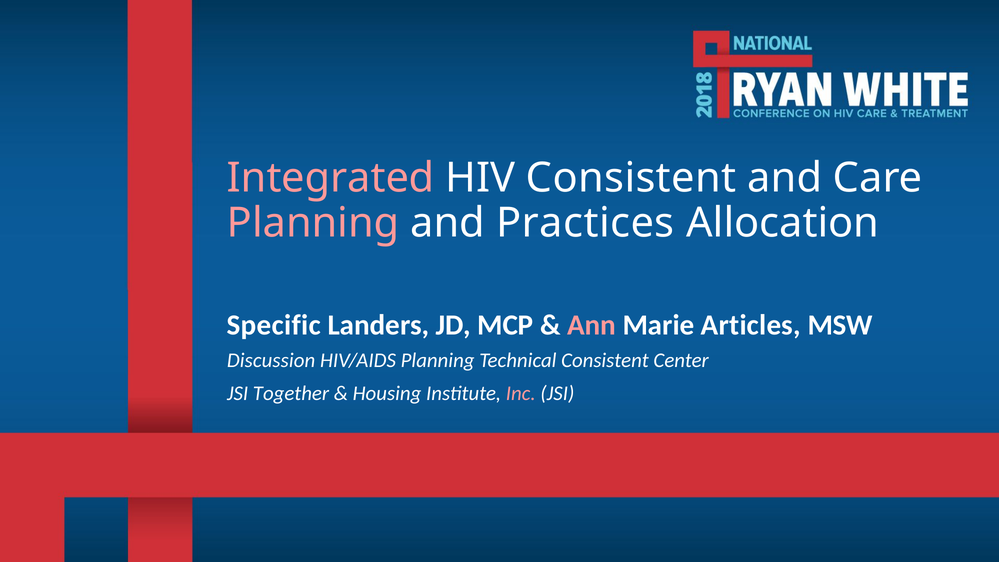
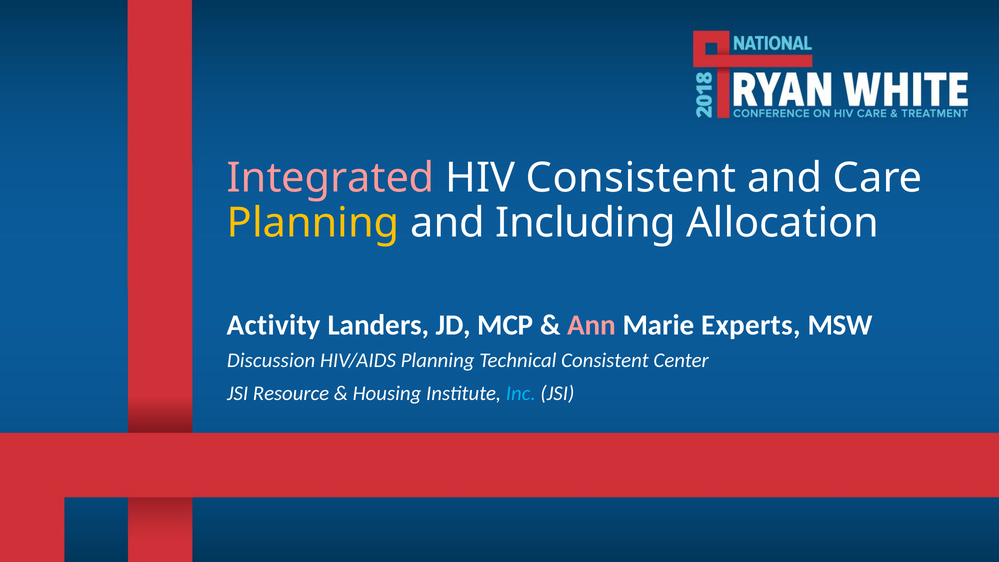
Planning colour: pink -> yellow (313, 223)
Practices: Practices -> Including (586, 223)
Specific: Specific -> Activity (274, 325)
Articles: Articles -> Experts (751, 325)
Together: Together -> Resource (291, 393)
Inc colour: pink -> light blue (521, 393)
